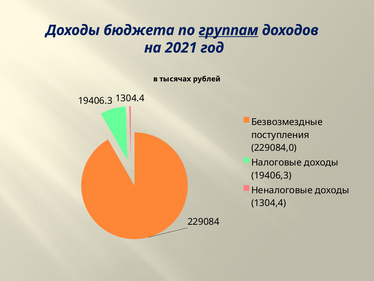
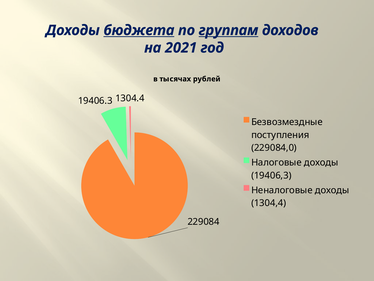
бюджета underline: none -> present (139, 30)
